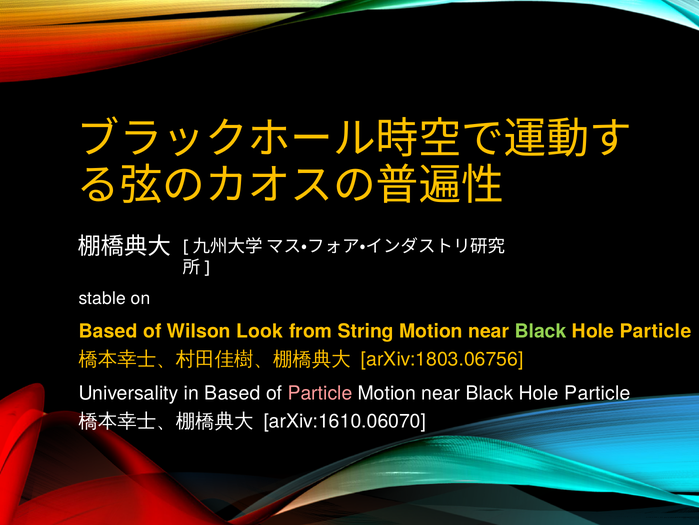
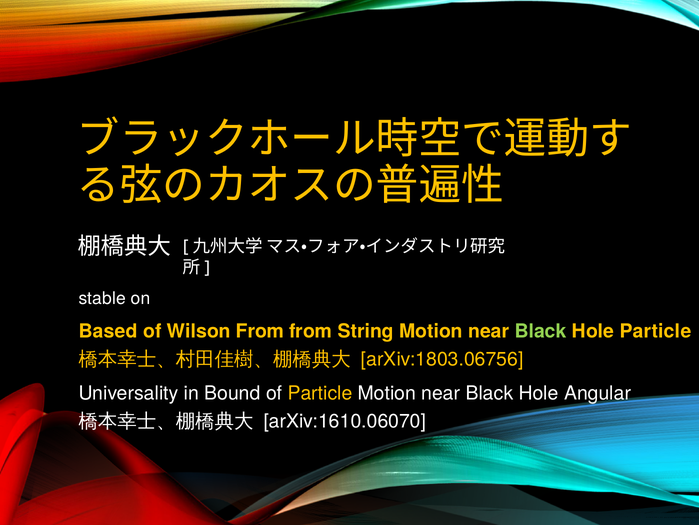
Wilson Look: Look -> From (260, 331)
in Based: Based -> Bound (233, 393)
Particle colour: pink -> yellow (320, 393)
Particle: Particle -> Angular (598, 393)
